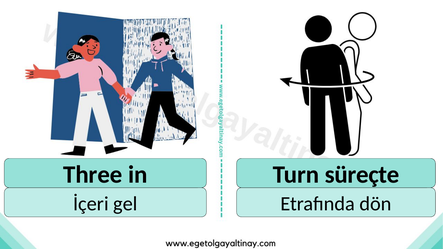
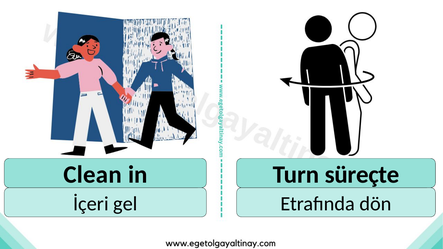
Three: Three -> Clean (93, 175)
